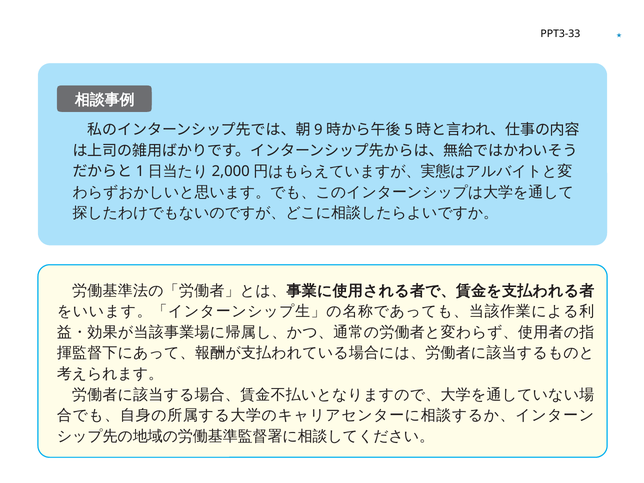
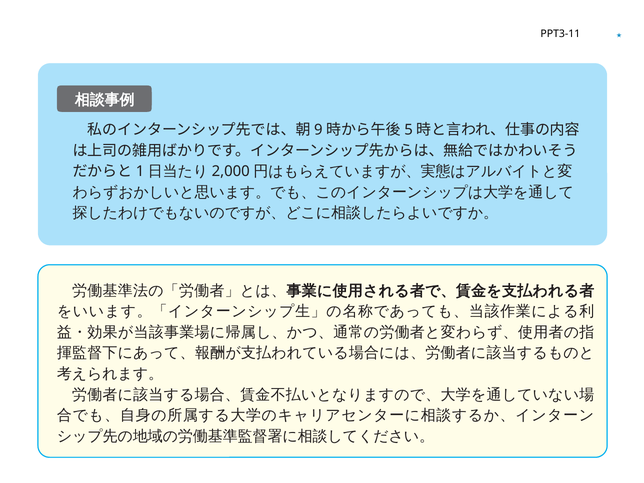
PPT3-33: PPT3-33 -> PPT3-11 (560, 34)
